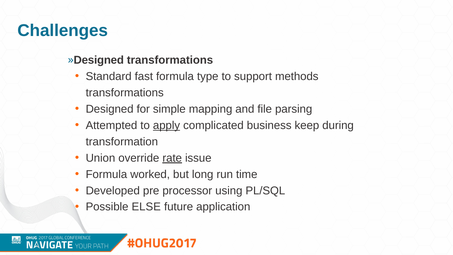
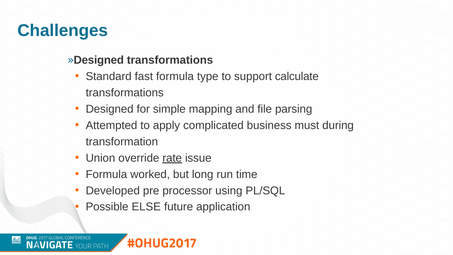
methods: methods -> calculate (297, 76)
apply underline: present -> none (167, 125)
keep: keep -> must (307, 125)
